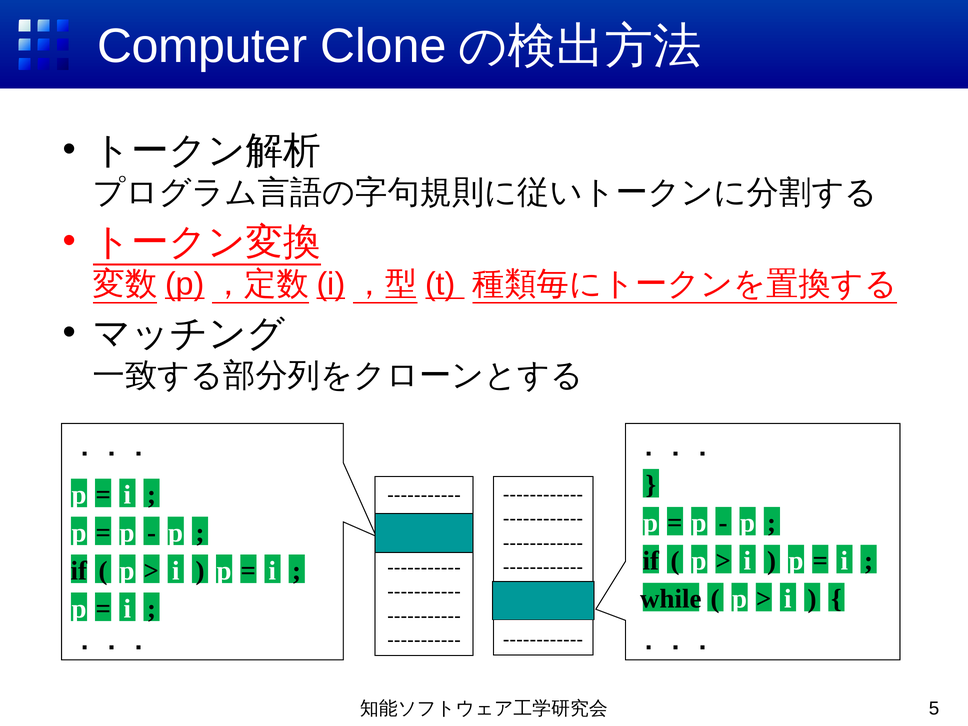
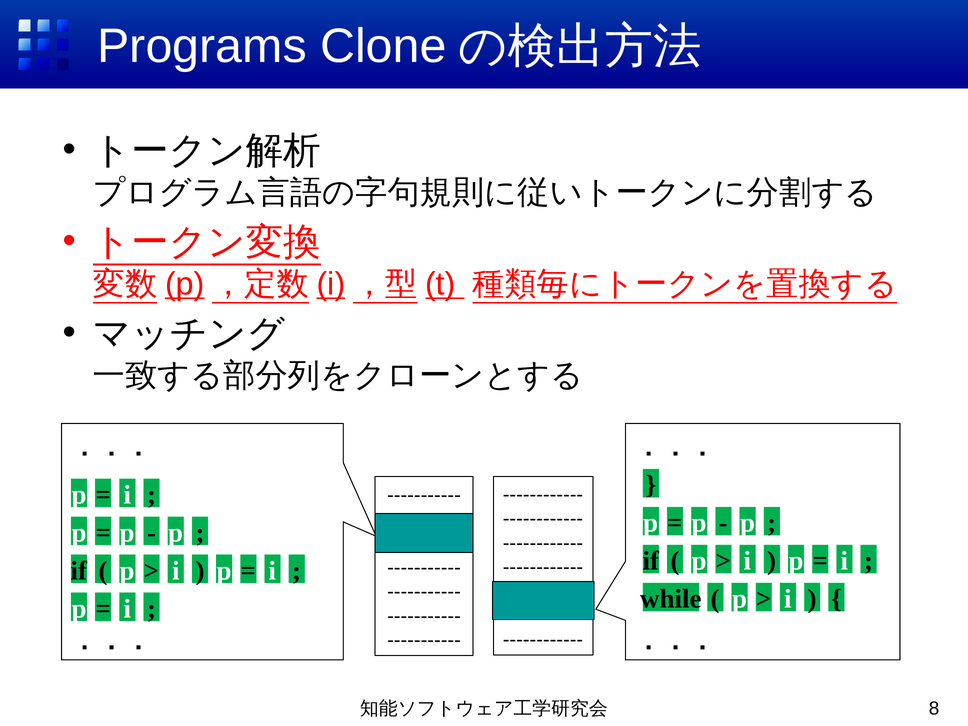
Computer: Computer -> Programs (202, 46)
5: 5 -> 8 (934, 709)
